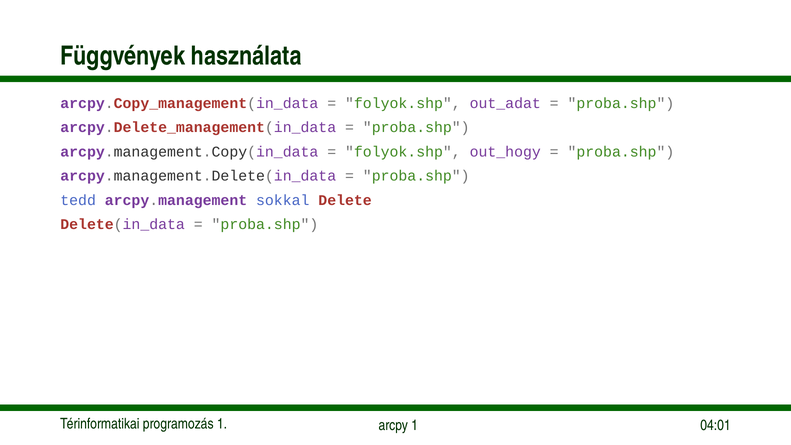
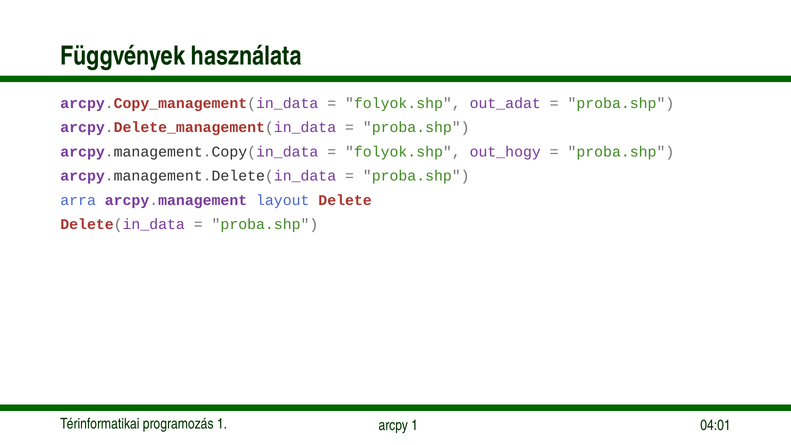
tedd: tedd -> arra (78, 200)
sokkal: sokkal -> layout (283, 200)
